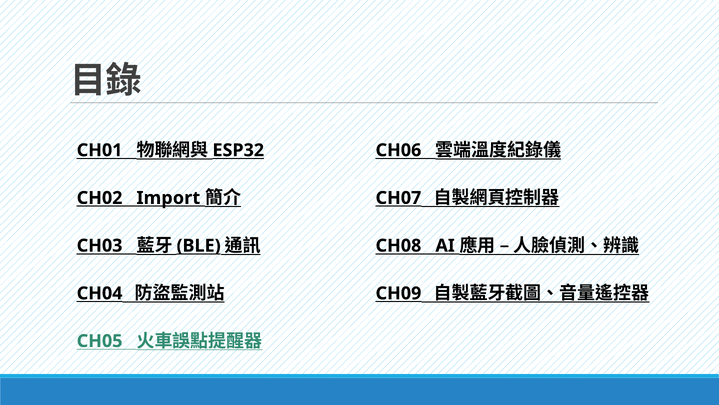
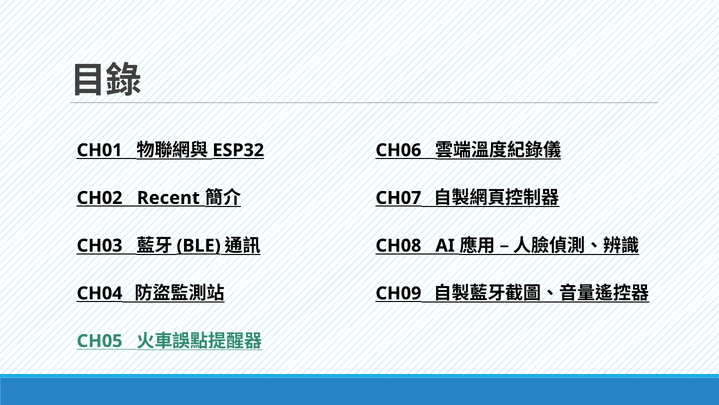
Import: Import -> Recent (168, 198)
